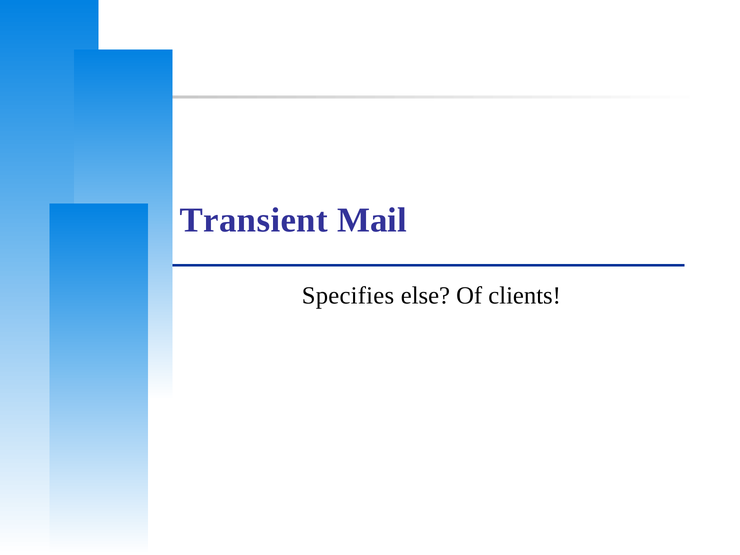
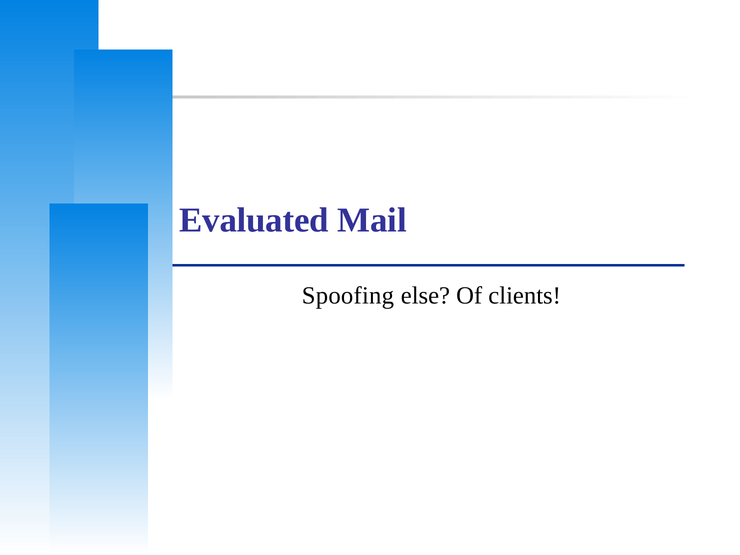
Transient: Transient -> Evaluated (254, 220)
Specifies: Specifies -> Spoofing (348, 295)
